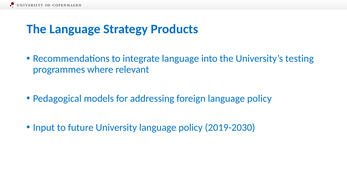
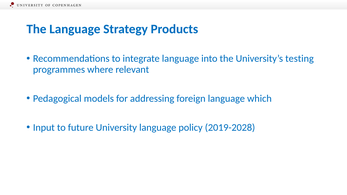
foreign language policy: policy -> which (259, 99)
2019-2030: 2019-2030 -> 2019-2028 (230, 128)
